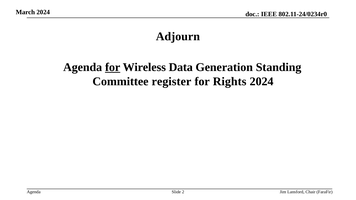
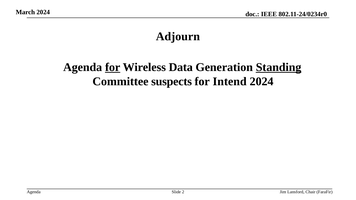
Standing underline: none -> present (279, 67)
register: register -> suspects (172, 82)
Rights: Rights -> Intend (230, 82)
